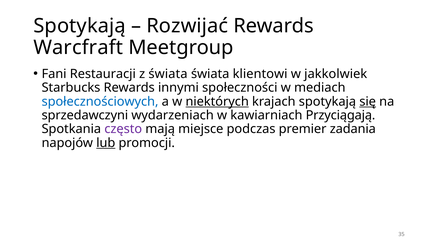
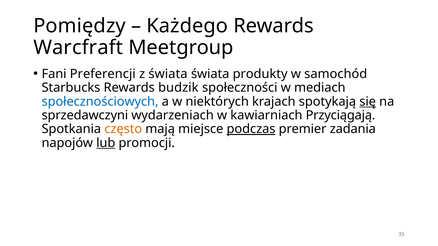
Spotykają: Spotykają -> Pomiędzy (80, 26)
Rozwijać: Rozwijać -> Każdego (187, 26)
Restauracji: Restauracji -> Preferencji (103, 74)
klientowi: klientowi -> produkty (260, 74)
jakkolwiek: jakkolwiek -> samochód (336, 74)
innymi: innymi -> budzik (178, 88)
niektórych underline: present -> none (217, 102)
często colour: purple -> orange (123, 129)
podczas underline: none -> present (251, 129)
